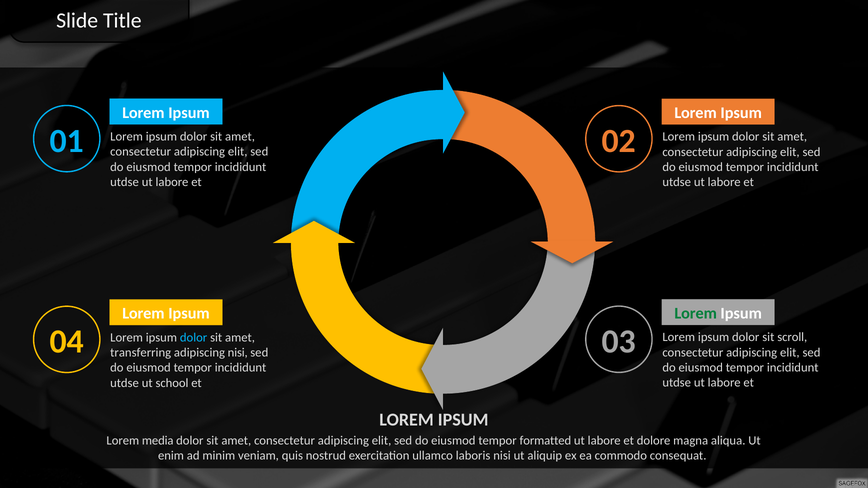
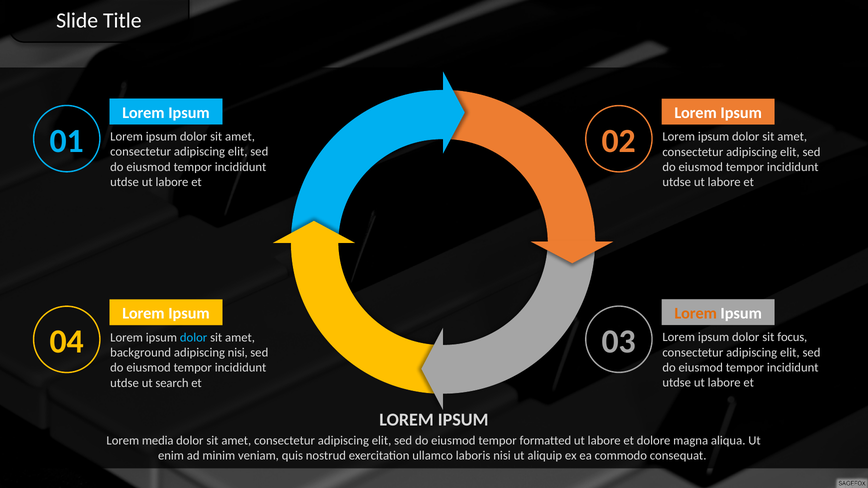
Lorem colour: green -> orange (696, 313)
scroll: scroll -> focus (792, 337)
transferring: transferring -> background (141, 353)
school: school -> search (172, 383)
